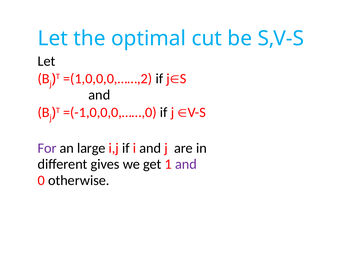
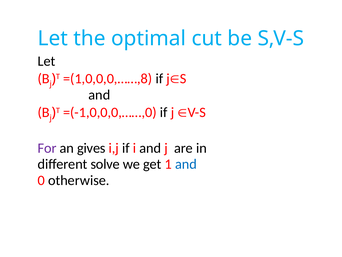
=(1,0,0,0,……,2: =(1,0,0,0,……,2 -> =(1,0,0,0,……,8 (108, 78)
large: large -> gives (91, 148)
gives: gives -> solve (105, 164)
and colour: purple -> blue (186, 164)
